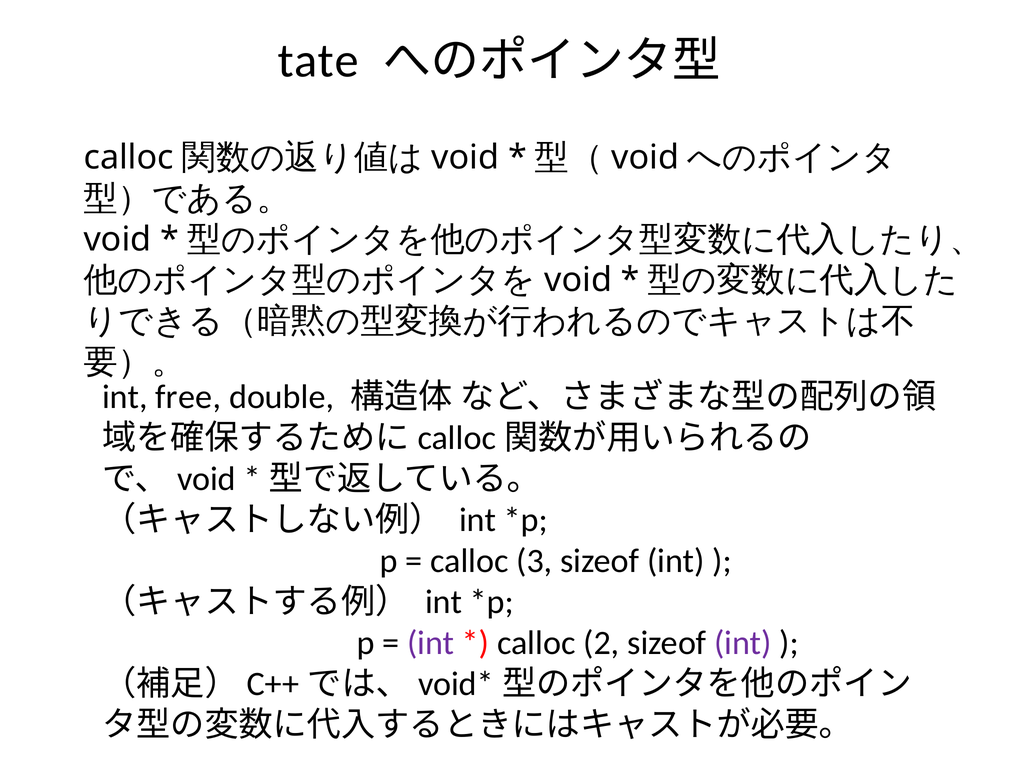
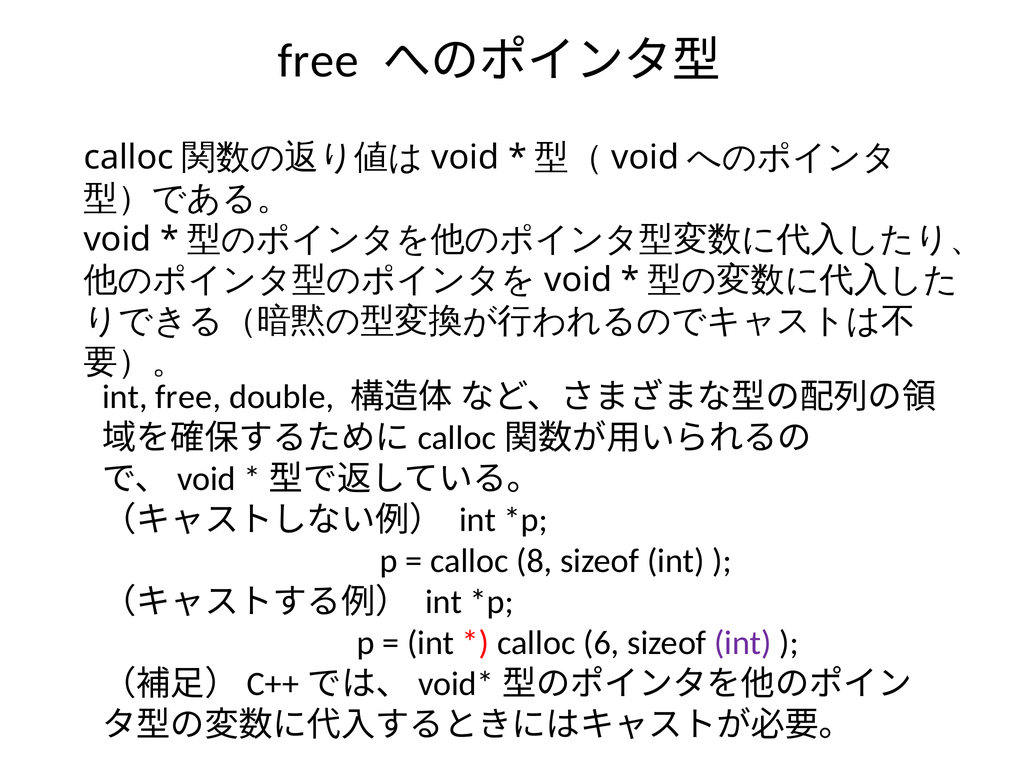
tate: tate -> free (318, 61)
3: 3 -> 8 (534, 561)
int colour: purple -> black (431, 643)
2: 2 -> 6 (601, 643)
